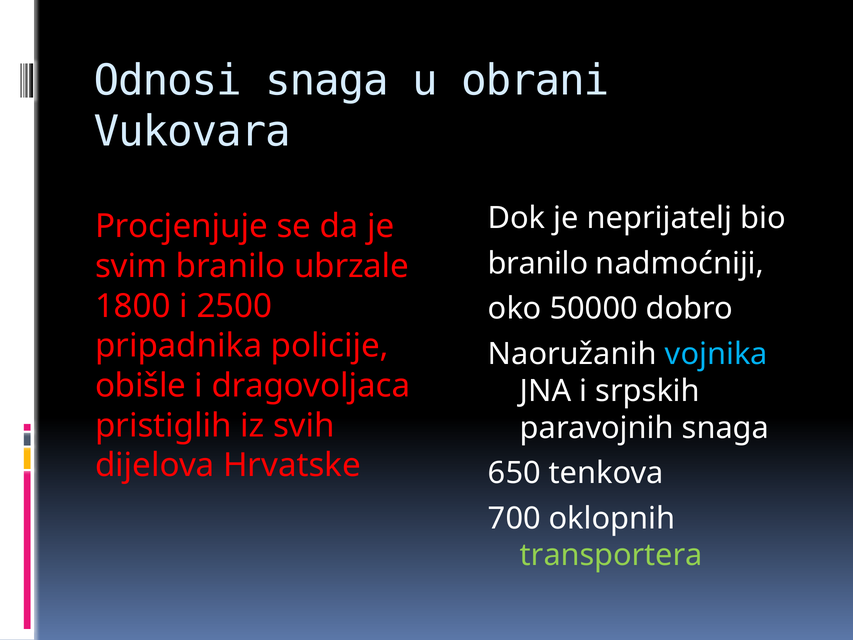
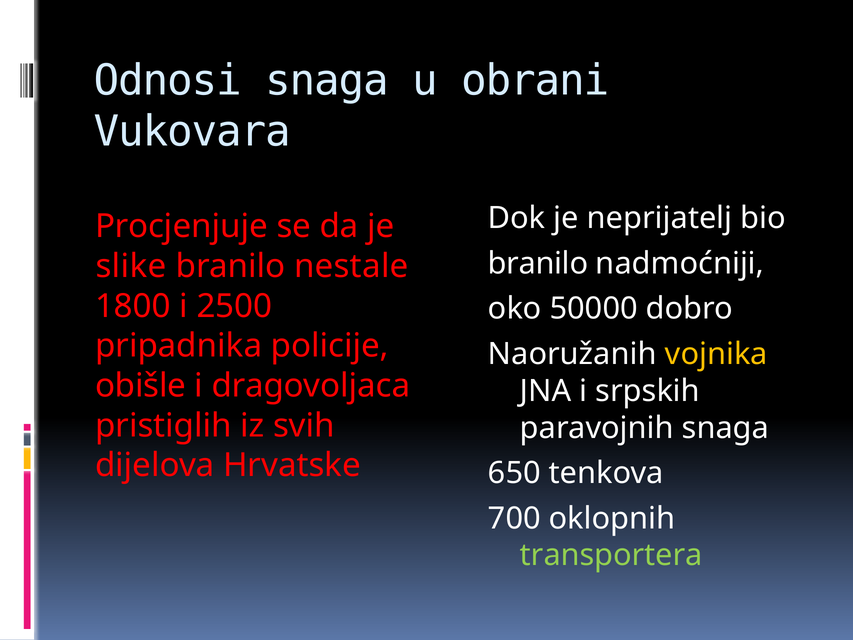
svim: svim -> slike (131, 266)
ubrzale: ubrzale -> nestale (351, 266)
vojnika colour: light blue -> yellow (716, 354)
